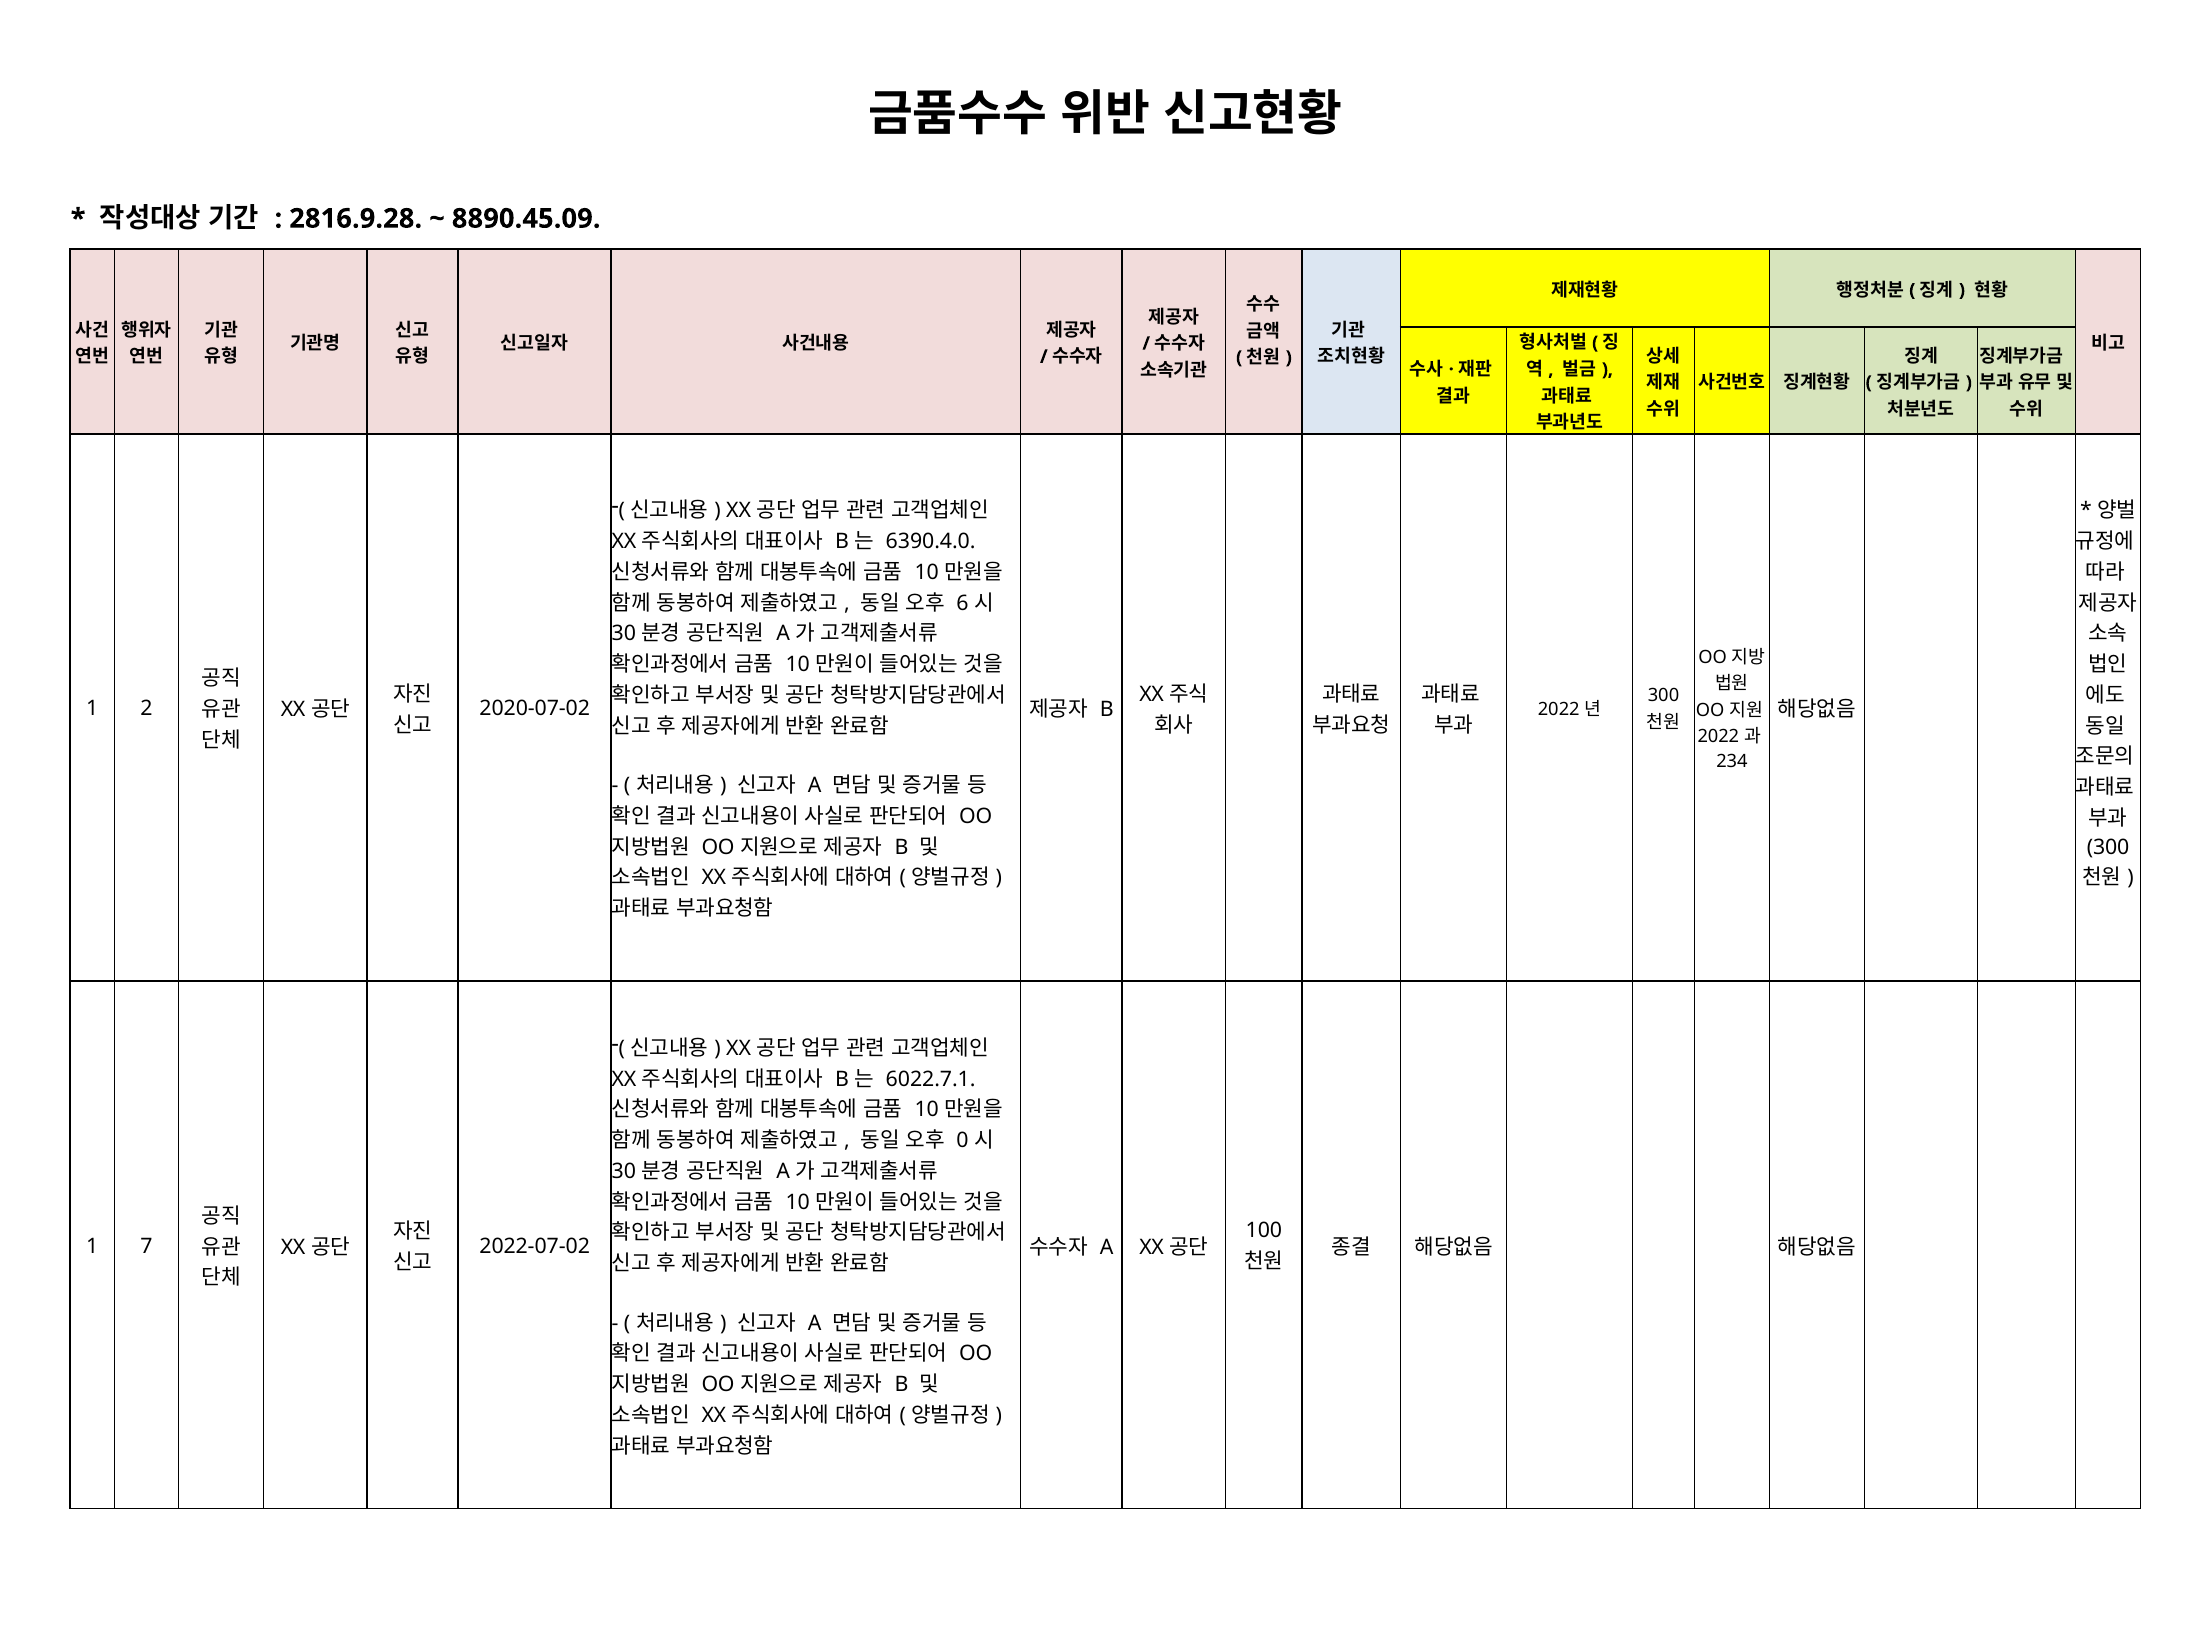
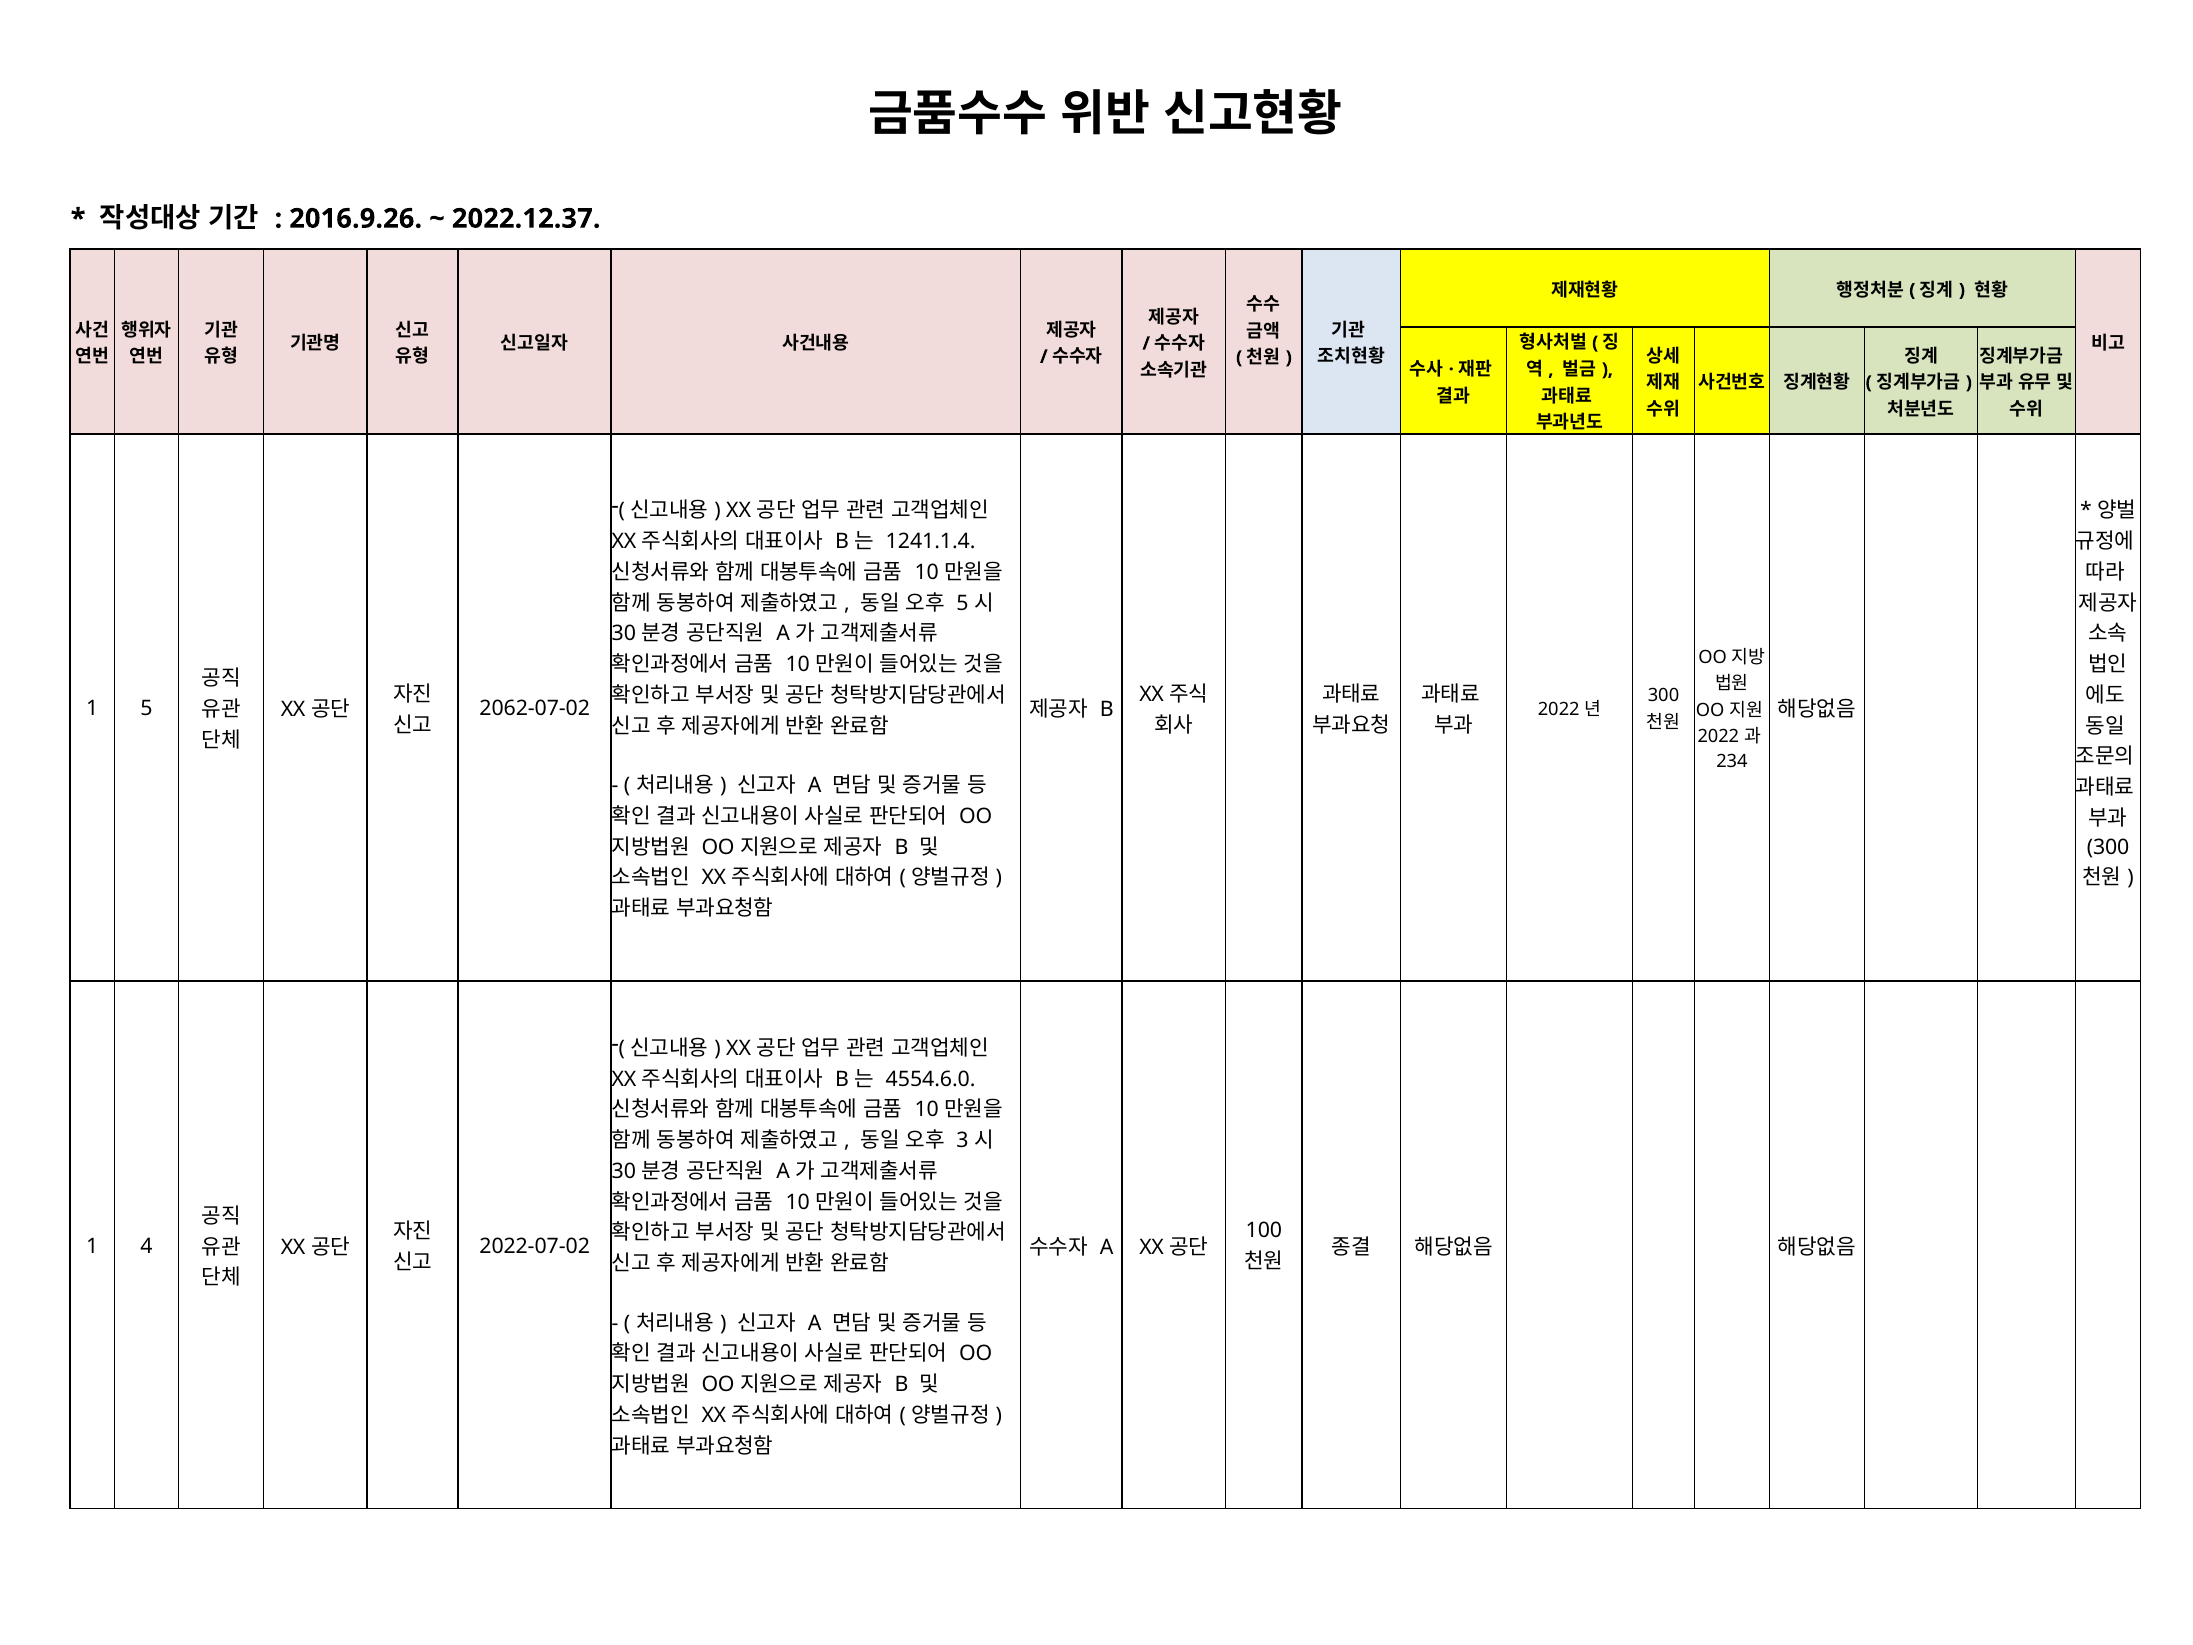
2816.9.28: 2816.9.28 -> 2016.9.26 (356, 219)
8890.45.09: 8890.45.09 -> 2022.12.37 (526, 219)
6390.4.0: 6390.4.0 -> 1241.1.4 (931, 542)
6: 6 -> 5 (962, 603)
1 2: 2 -> 5 (147, 709)
2020-07-02: 2020-07-02 -> 2062-07-02 (535, 709)
6022.7.1: 6022.7.1 -> 4554.6.0 (931, 1079)
0: 0 -> 3 (962, 1140)
7: 7 -> 4 (147, 1246)
